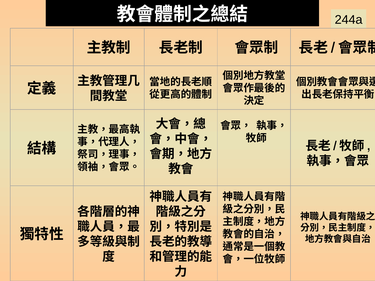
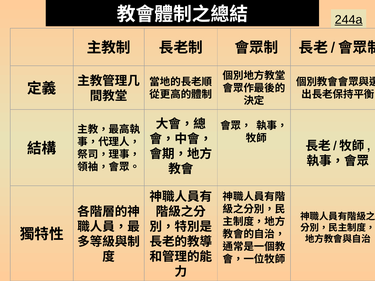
244a underline: none -> present (349, 20)
